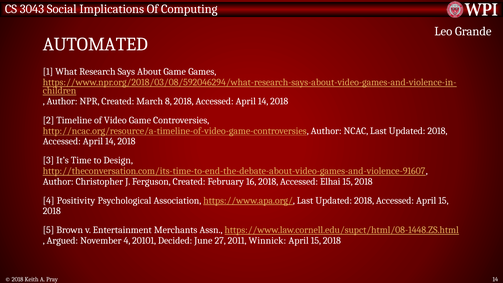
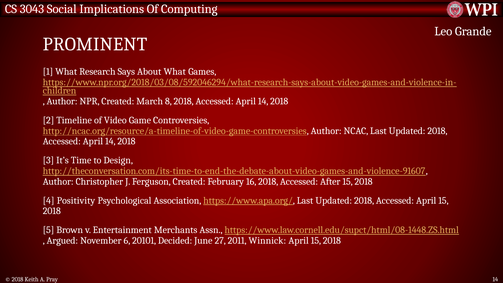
AUTOMATED: AUTOMATED -> PROMINENT (95, 44)
About Game: Game -> What (175, 72)
Elhai: Elhai -> After (330, 181)
November 4: 4 -> 6 (127, 241)
